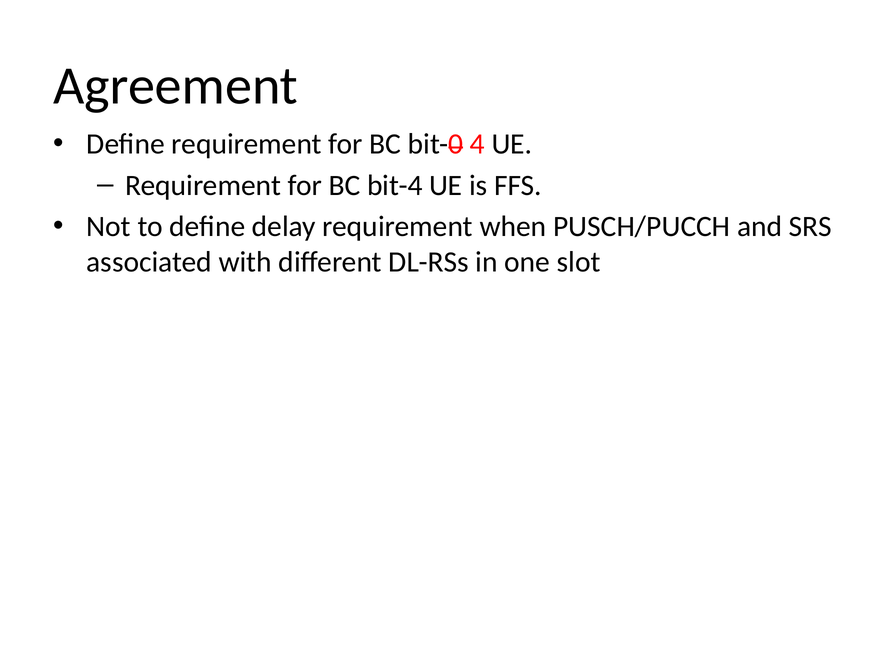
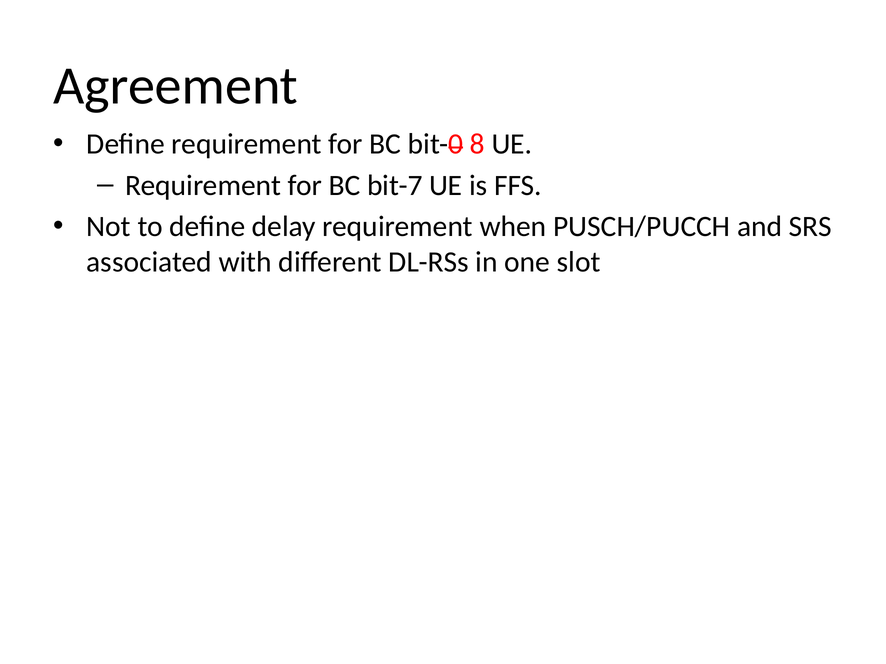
4: 4 -> 8 (477, 144)
bit-4: bit-4 -> bit-7 (395, 186)
